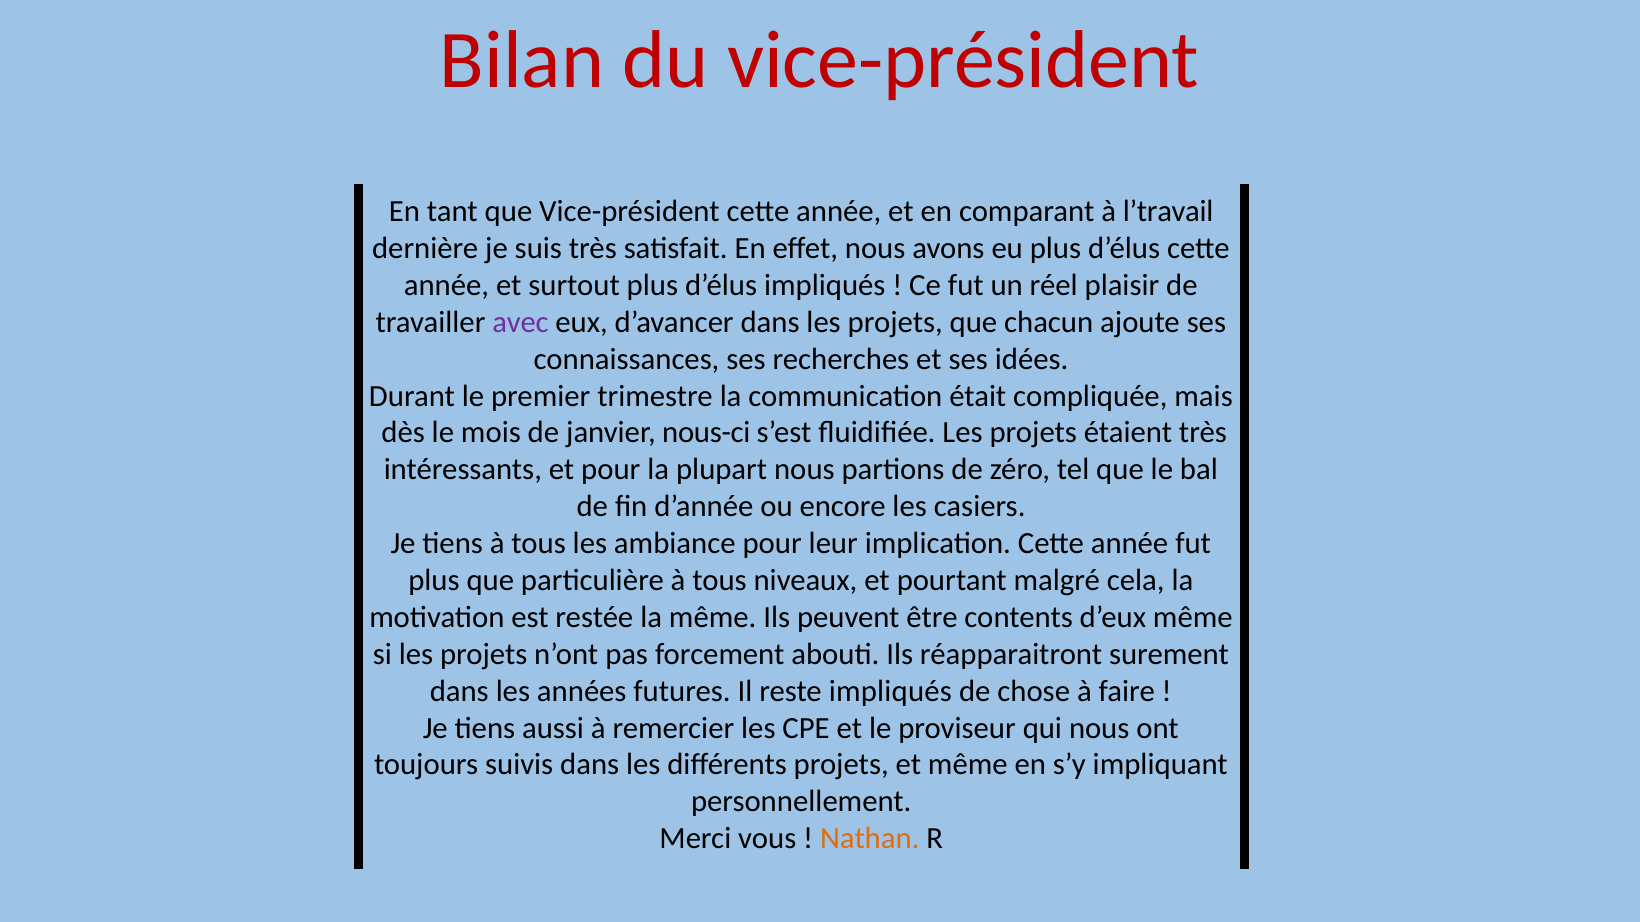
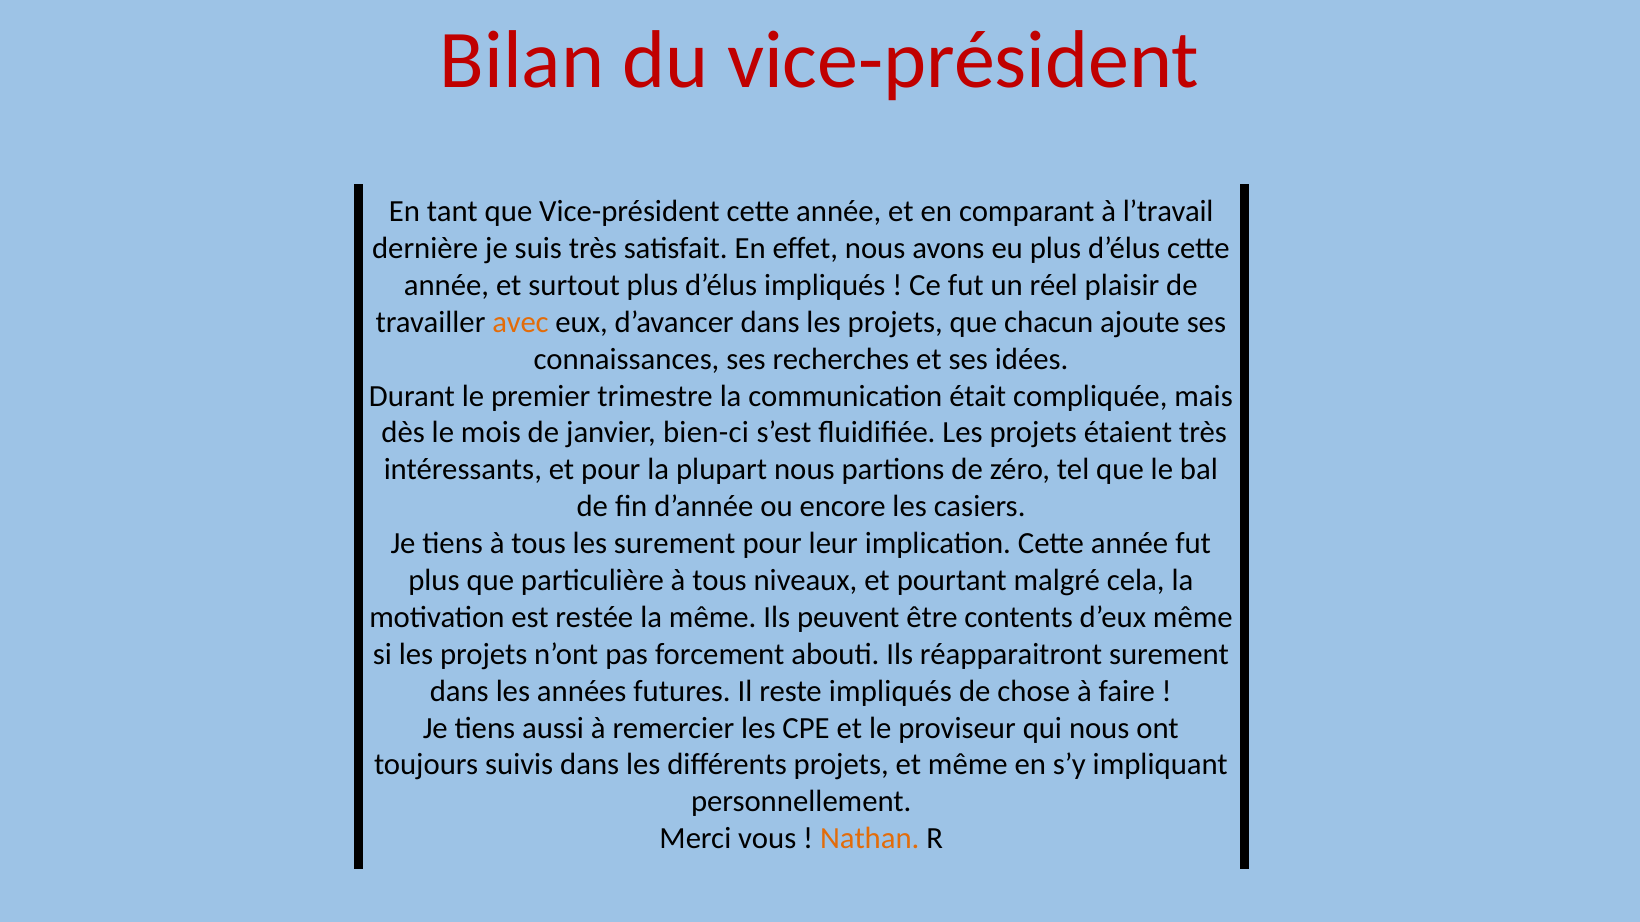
avec colour: purple -> orange (520, 322)
nous-ci: nous-ci -> bien-ci (706, 433)
les ambiance: ambiance -> surement (675, 544)
